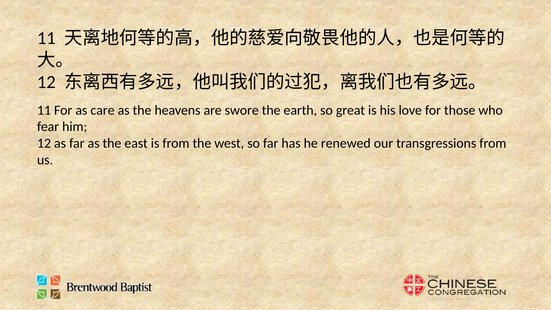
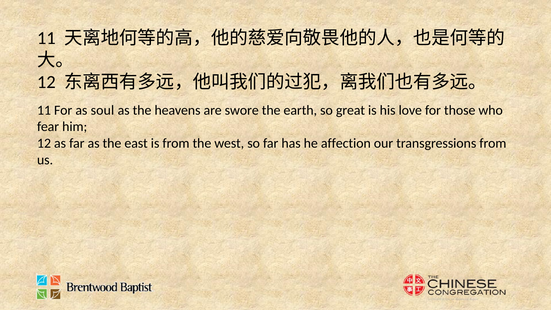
care: care -> soul (102, 110)
renewed: renewed -> affection (346, 143)
